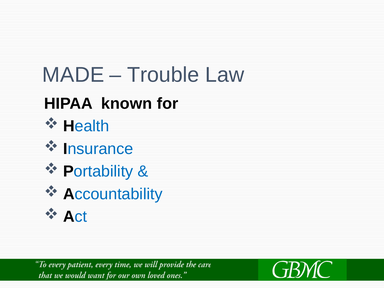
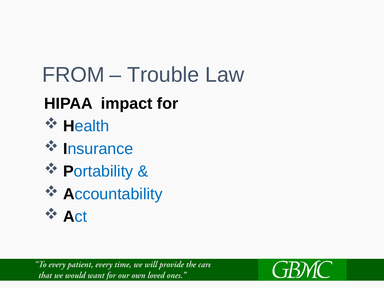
MADE: MADE -> FROM (73, 75)
known: known -> impact (127, 104)
